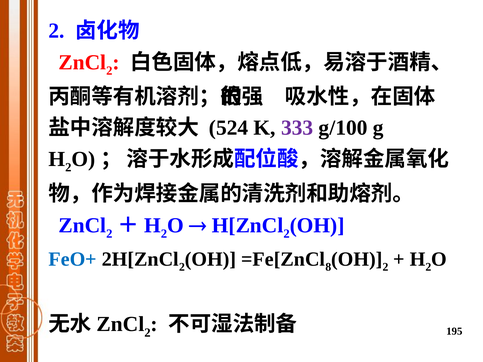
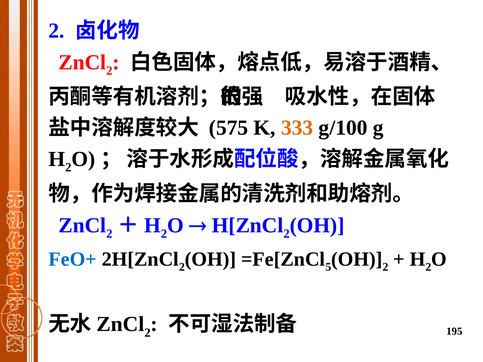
524: 524 -> 575 (229, 128)
333 colour: purple -> orange (297, 128)
8: 8 -> 5 (328, 267)
